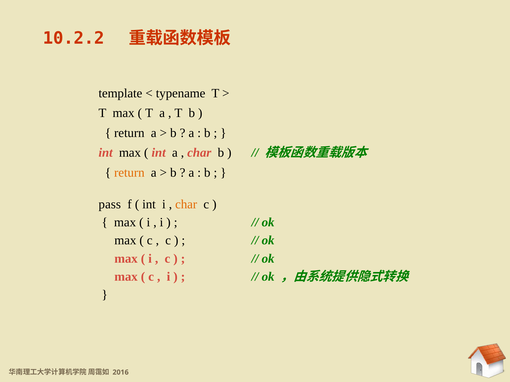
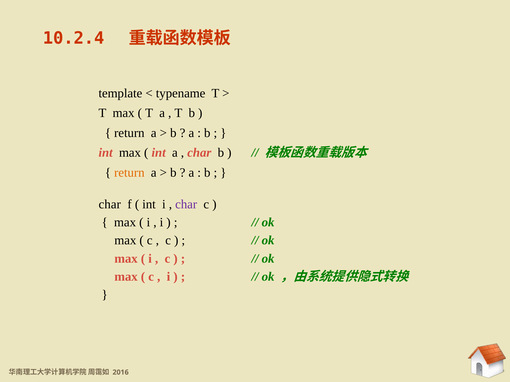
10.2.2: 10.2.2 -> 10.2.4 (74, 38)
pass: pass -> char (110, 205)
char colour: orange -> purple (186, 205)
